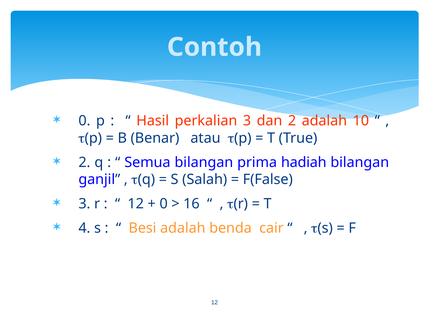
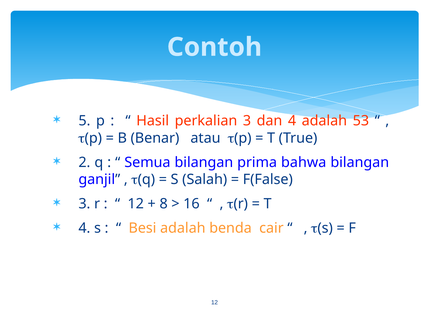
0: 0 -> 5 (84, 121)
dan 2: 2 -> 4 (292, 121)
10: 10 -> 53 (361, 121)
hadiah: hadiah -> bahwa (304, 162)
0: 0 -> 8 (164, 204)
